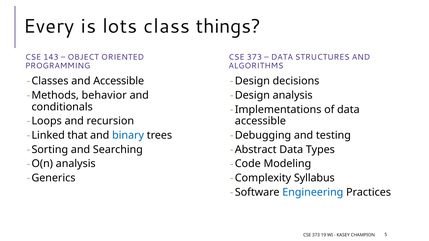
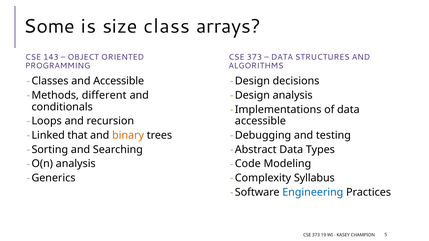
Every: Every -> Some (49, 26)
lots: lots -> size (120, 26)
things: things -> arrays (228, 26)
behavior: behavior -> different (104, 95)
binary colour: blue -> orange (128, 135)
